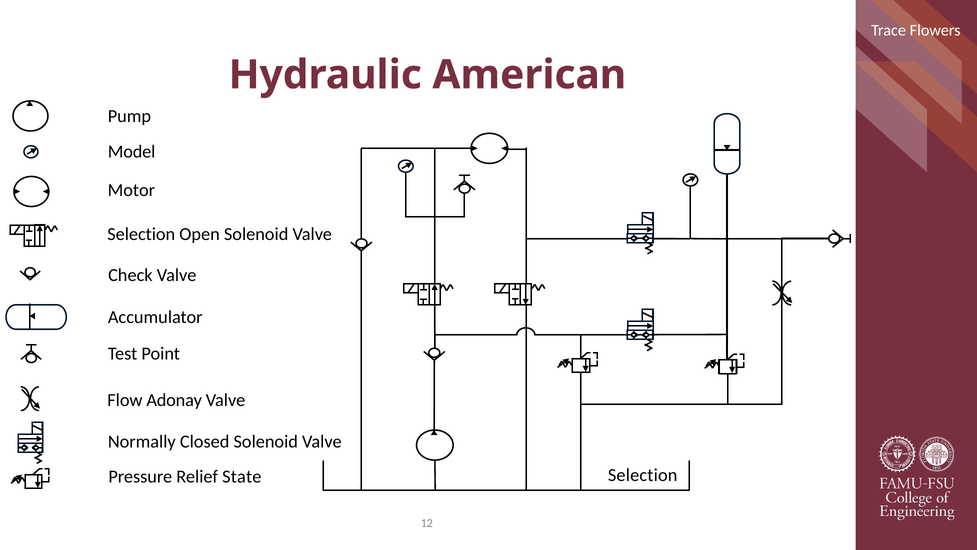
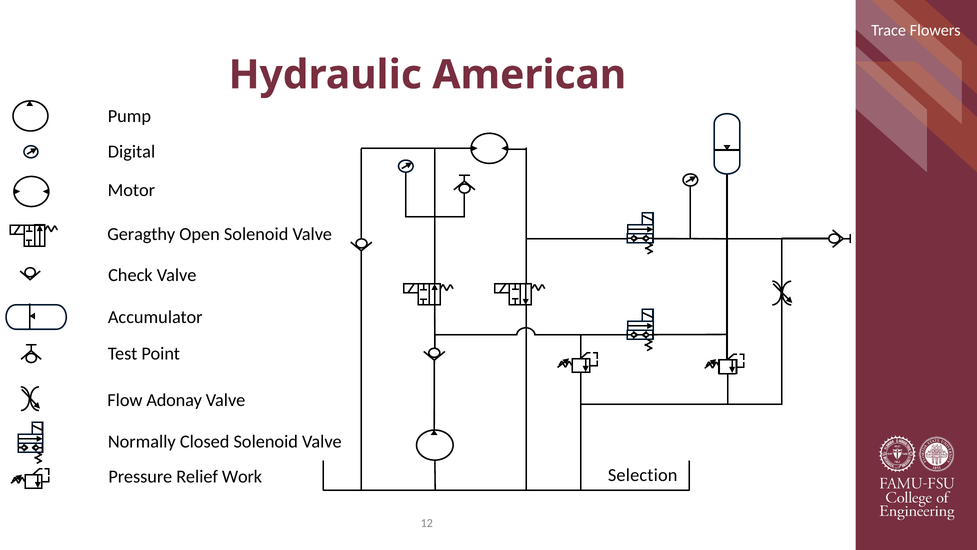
Model: Model -> Digital (132, 152)
Selection: Selection -> Geragthy (141, 234)
State: State -> Work (242, 476)
